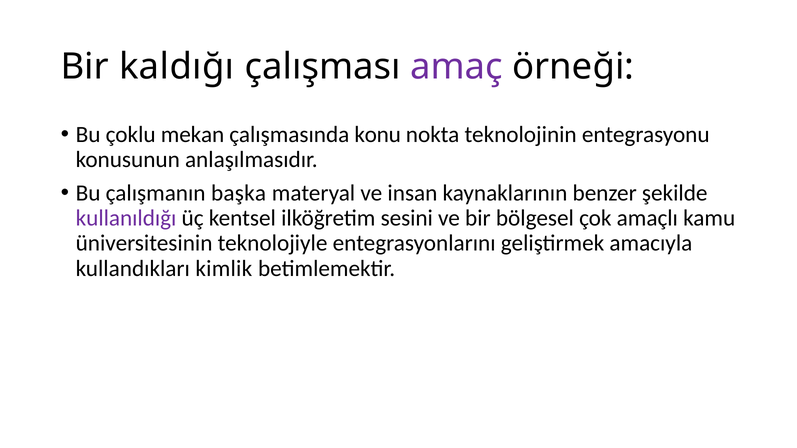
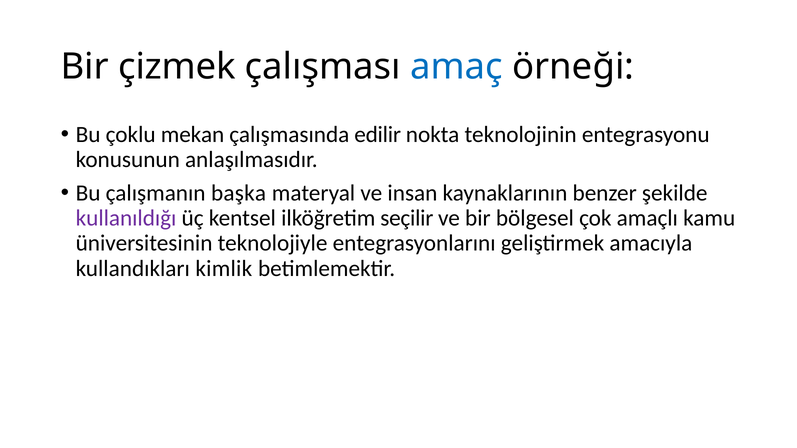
kaldığı: kaldığı -> çizmek (177, 67)
amaç colour: purple -> blue (456, 67)
konu: konu -> edilir (378, 135)
sesini: sesini -> seçilir (407, 218)
